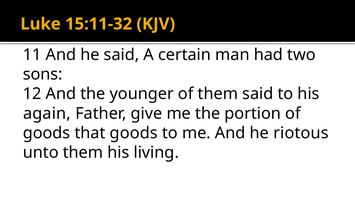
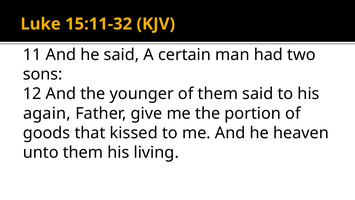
that goods: goods -> kissed (134, 133)
riotous: riotous -> heaven (301, 133)
